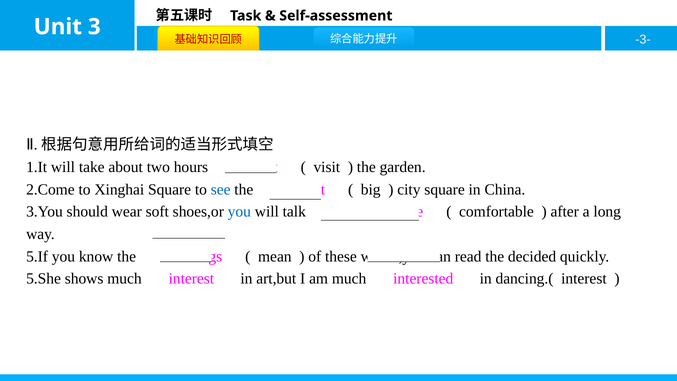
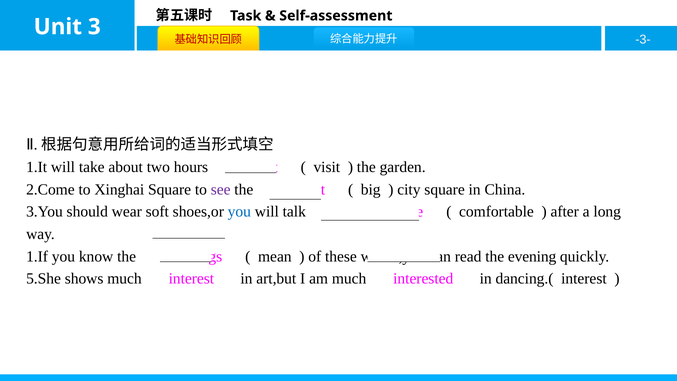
see colour: blue -> purple (221, 189)
5.If: 5.If -> 1.If (37, 256)
decided: decided -> evening (532, 256)
